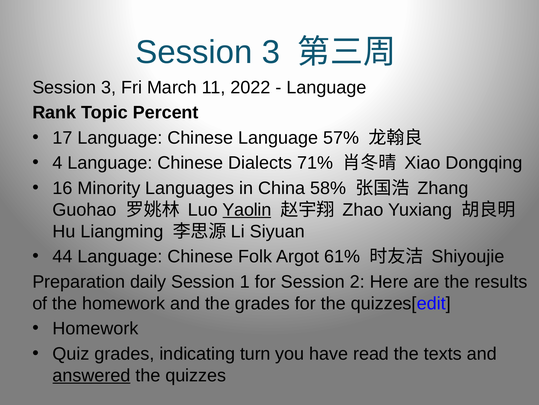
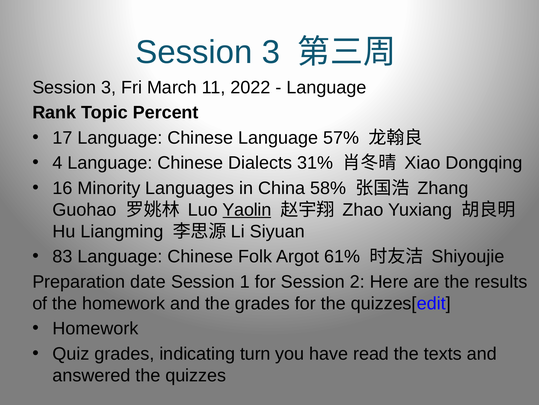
71%: 71% -> 31% (315, 163)
44: 44 -> 83 (63, 256)
daily: daily -> date (148, 281)
answered underline: present -> none (91, 375)
